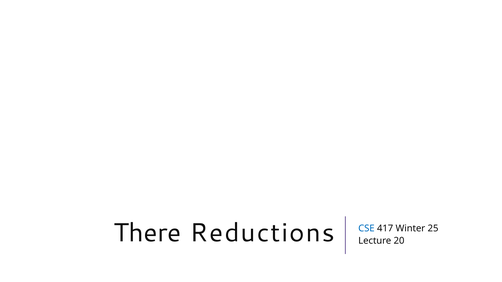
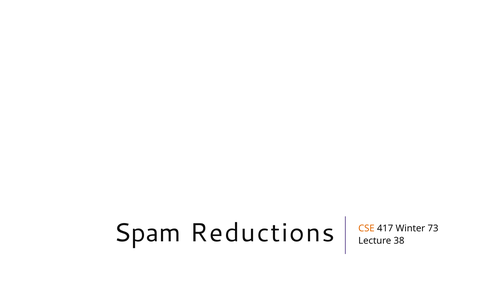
There: There -> Spam (147, 233)
CSE colour: blue -> orange (366, 229)
25: 25 -> 73 (433, 229)
20: 20 -> 38 (399, 241)
